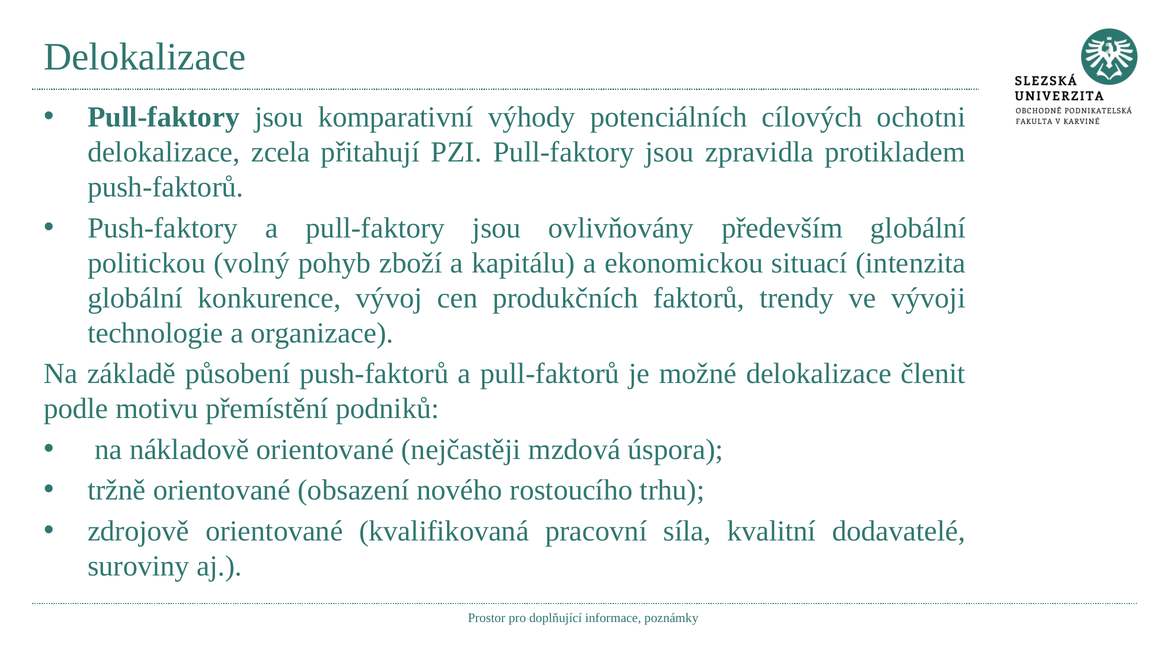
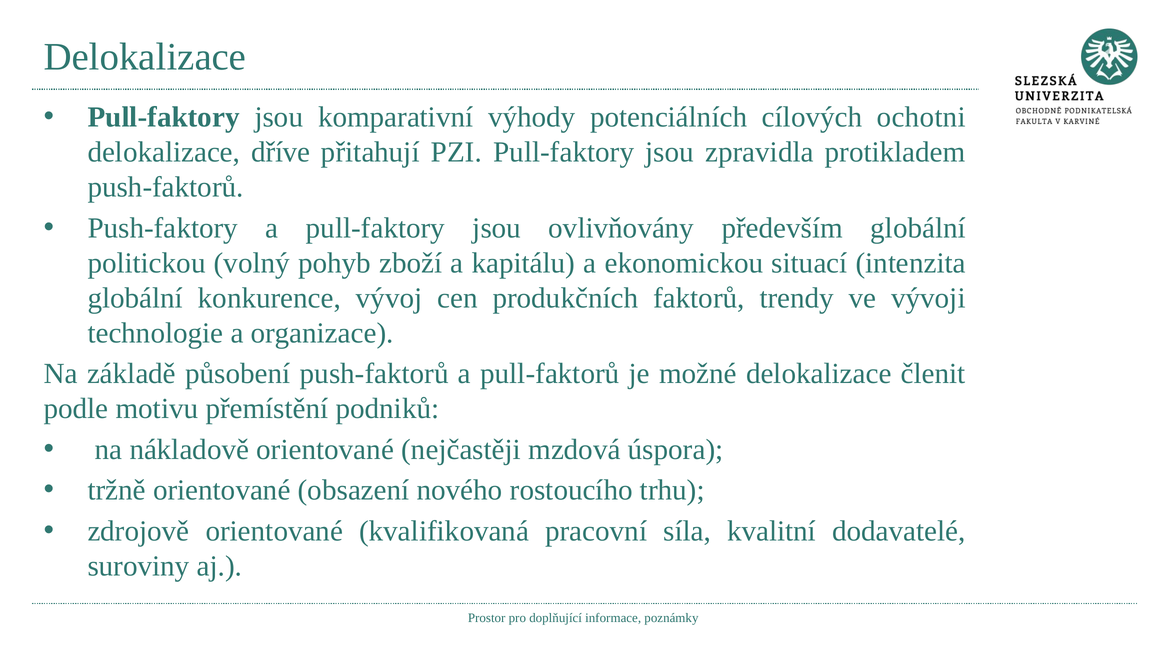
zcela: zcela -> dříve (281, 152)
